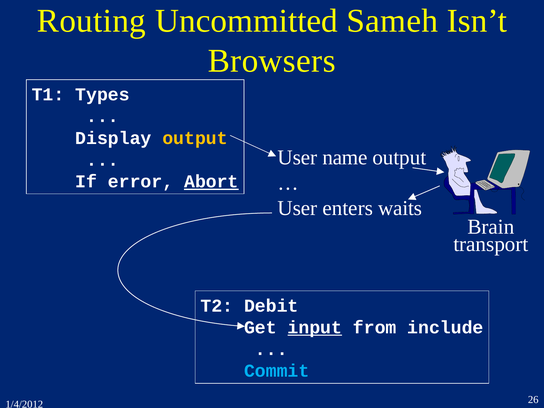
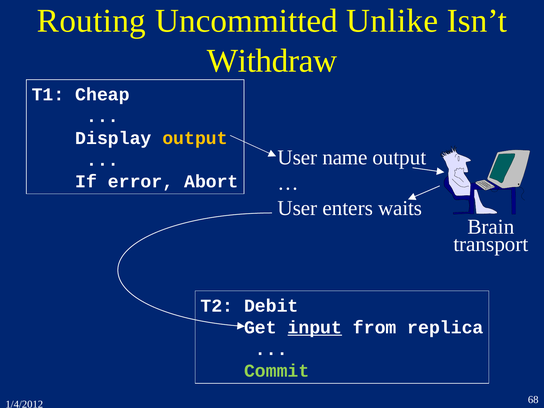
Sameh: Sameh -> Unlike (392, 21)
Browsers: Browsers -> Withdraw (272, 61)
Types: Types -> Cheap (103, 95)
Abort underline: present -> none (211, 182)
include: include -> replica (445, 327)
Commit colour: light blue -> light green (277, 371)
26: 26 -> 68 (533, 400)
